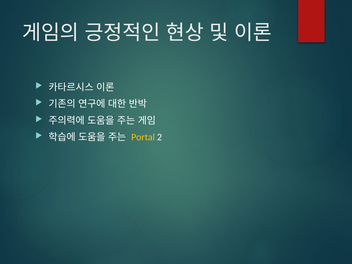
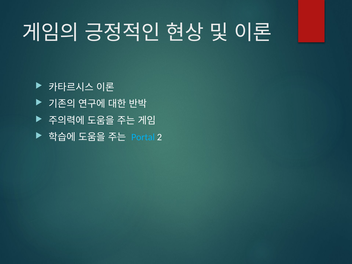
Portal colour: yellow -> light blue (143, 137)
